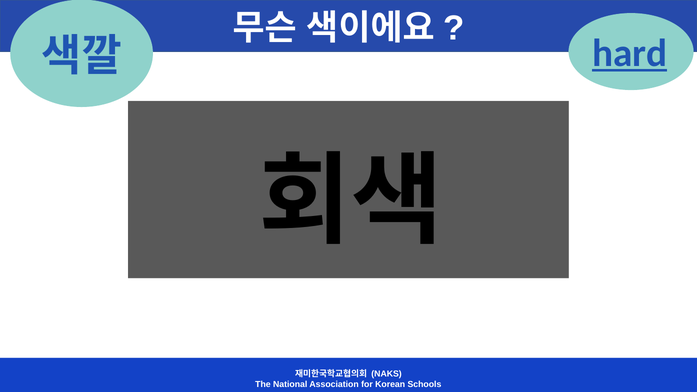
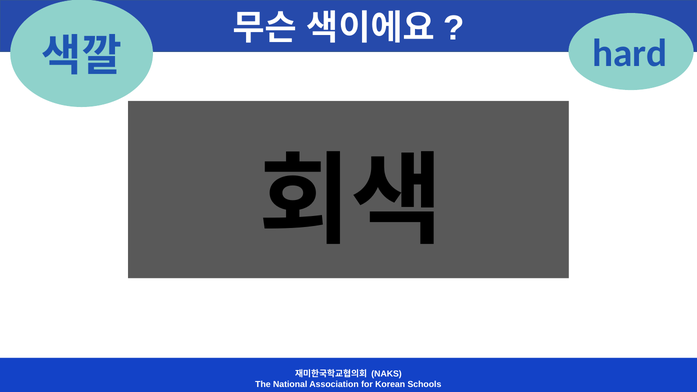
hard underline: present -> none (630, 53)
